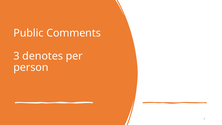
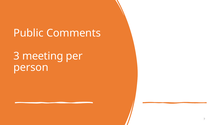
denotes: denotes -> meeting (43, 56)
